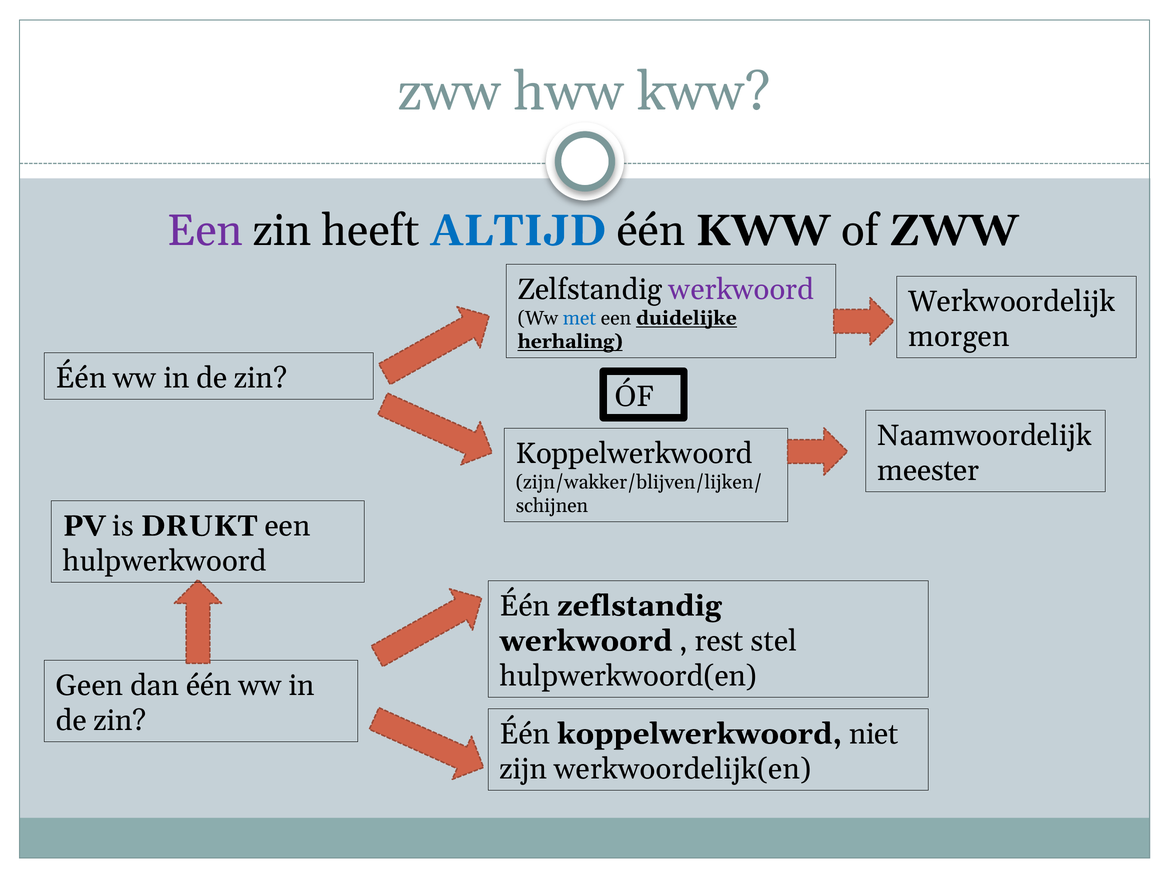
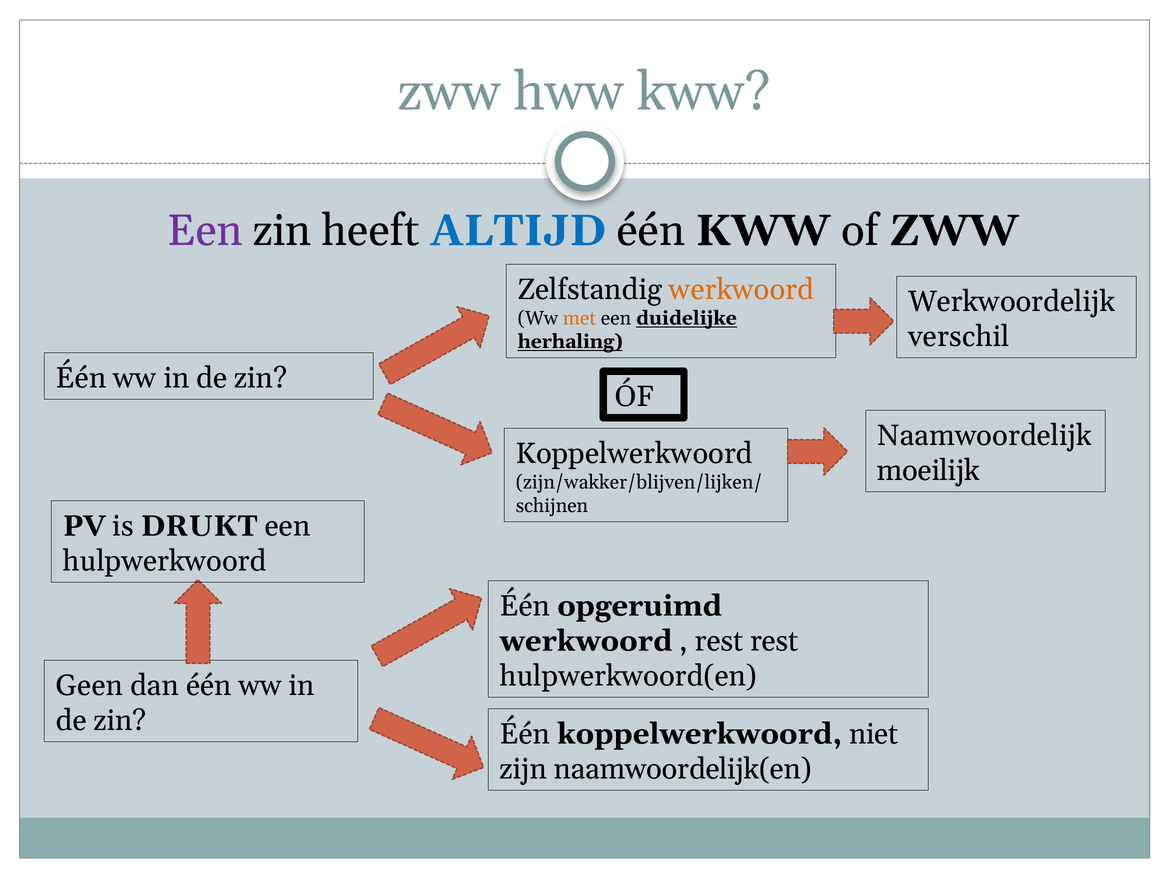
werkwoord colour: purple -> orange (742, 289)
met colour: blue -> orange (580, 318)
morgen: morgen -> verschil (959, 337)
meester: meester -> moeilijk (928, 470)
zeflstandig: zeflstandig -> opgeruimd (640, 606)
rest stel: stel -> rest (774, 641)
werkwoordelijk(en: werkwoordelijk(en -> naamwoordelijk(en (683, 769)
